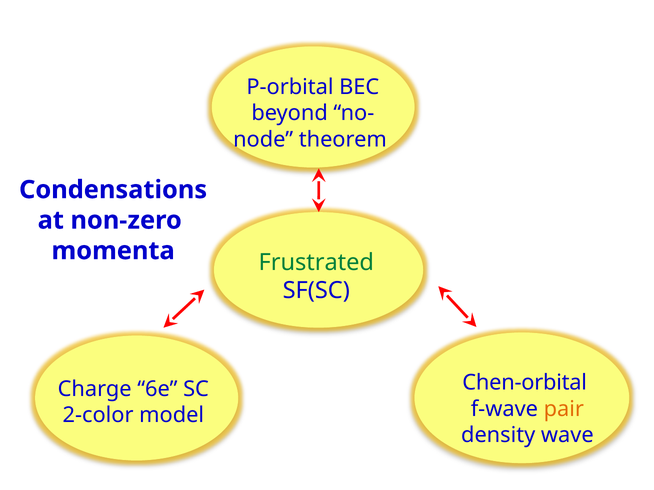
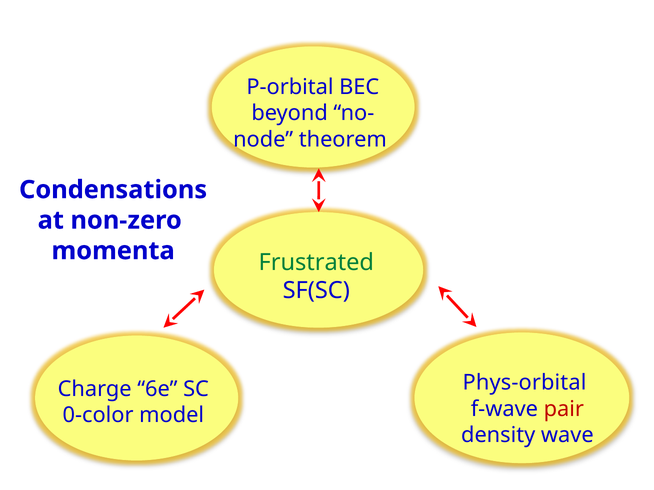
Chen-orbital: Chen-orbital -> Phys-orbital (524, 383)
pair colour: orange -> red (564, 409)
2-color: 2-color -> 0-color (98, 416)
